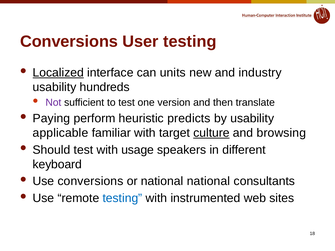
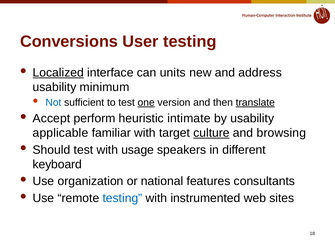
industry: industry -> address (260, 73)
hundreds: hundreds -> minimum (105, 87)
Not colour: purple -> blue (53, 103)
one underline: none -> present (146, 103)
translate underline: none -> present (255, 103)
Paying: Paying -> Accept (51, 119)
predicts: predicts -> intimate (189, 119)
Use conversions: conversions -> organization (91, 181)
national national: national -> features (209, 181)
